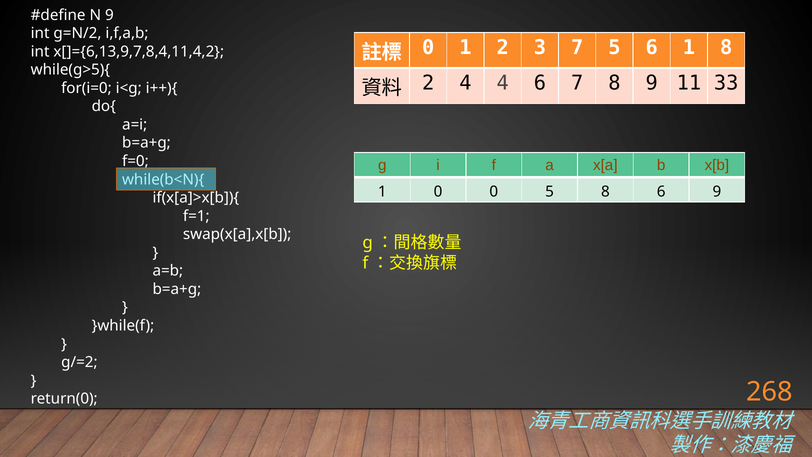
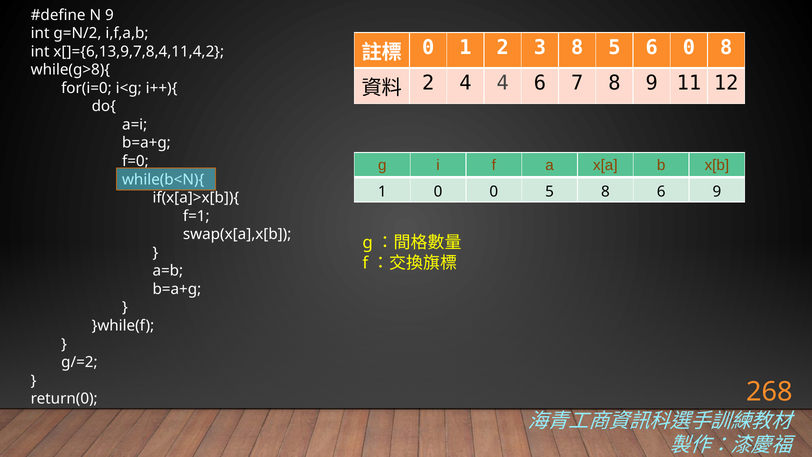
3 7: 7 -> 8 (577, 48)
6 1: 1 -> 0 (689, 48)
while(g>5){: while(g>5){ -> while(g>8){ (70, 70)
33: 33 -> 12 (726, 83)
